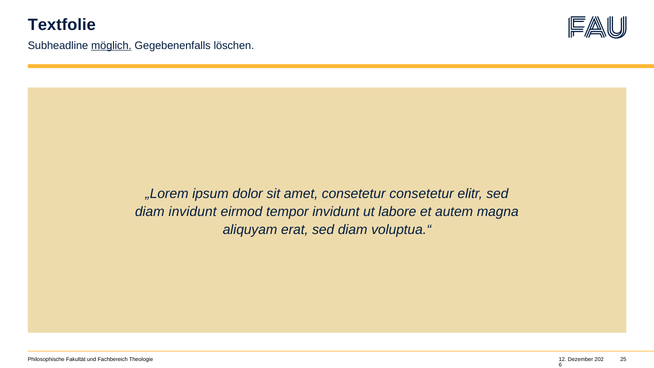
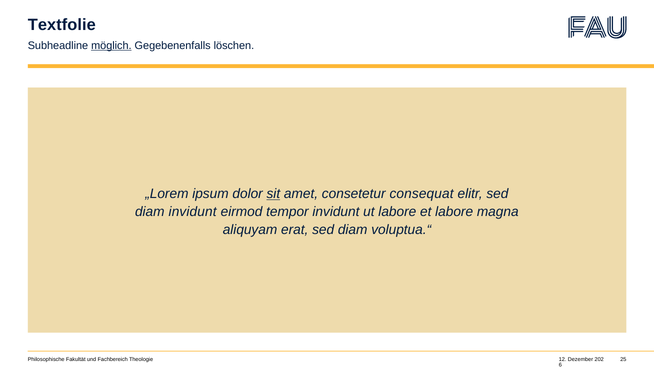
sit underline: none -> present (273, 194)
consetetur consetetur: consetetur -> consequat (422, 194)
et autem: autem -> labore (454, 212)
